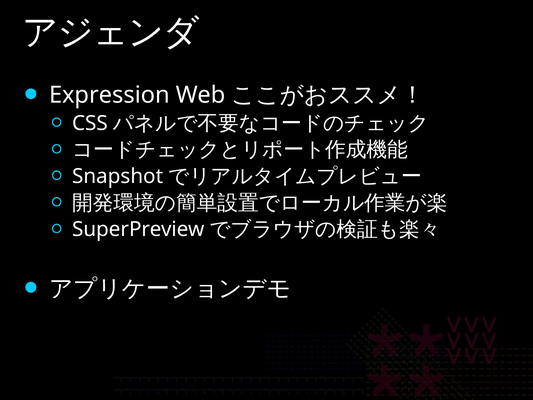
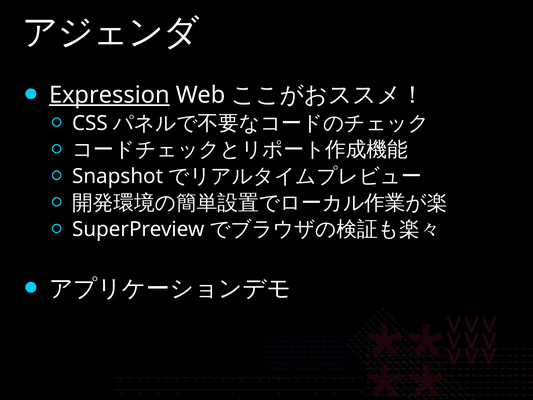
Expression underline: none -> present (109, 95)
